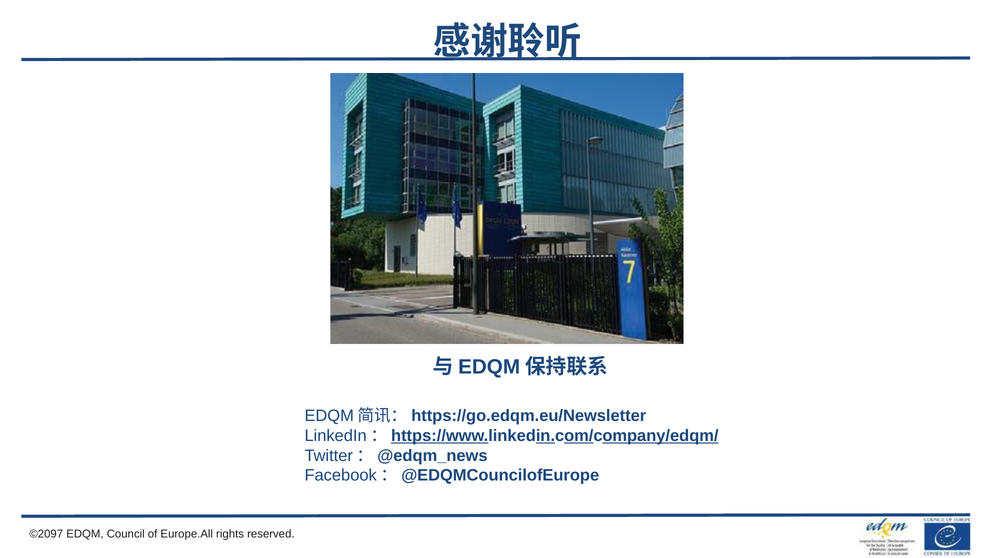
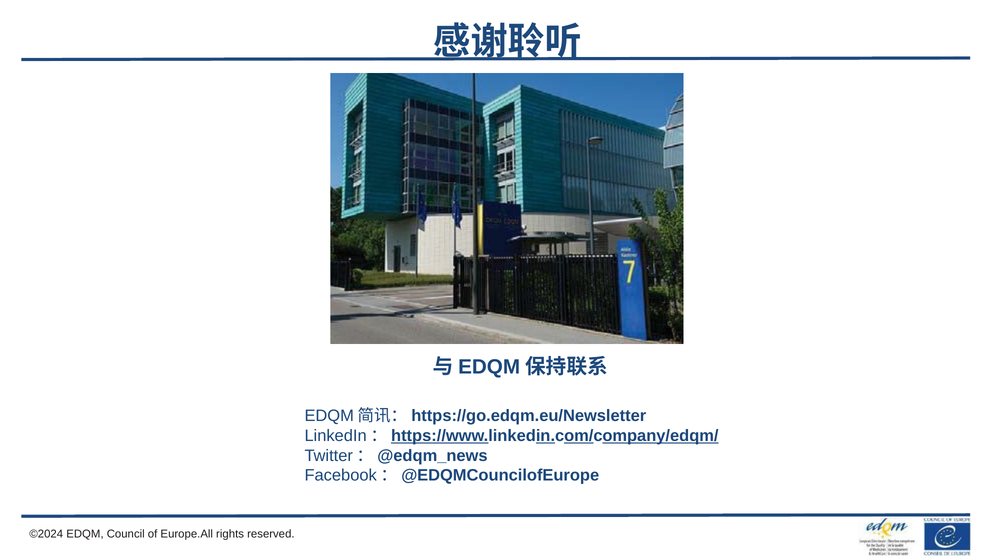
©2097: ©2097 -> ©2024 (46, 534)
